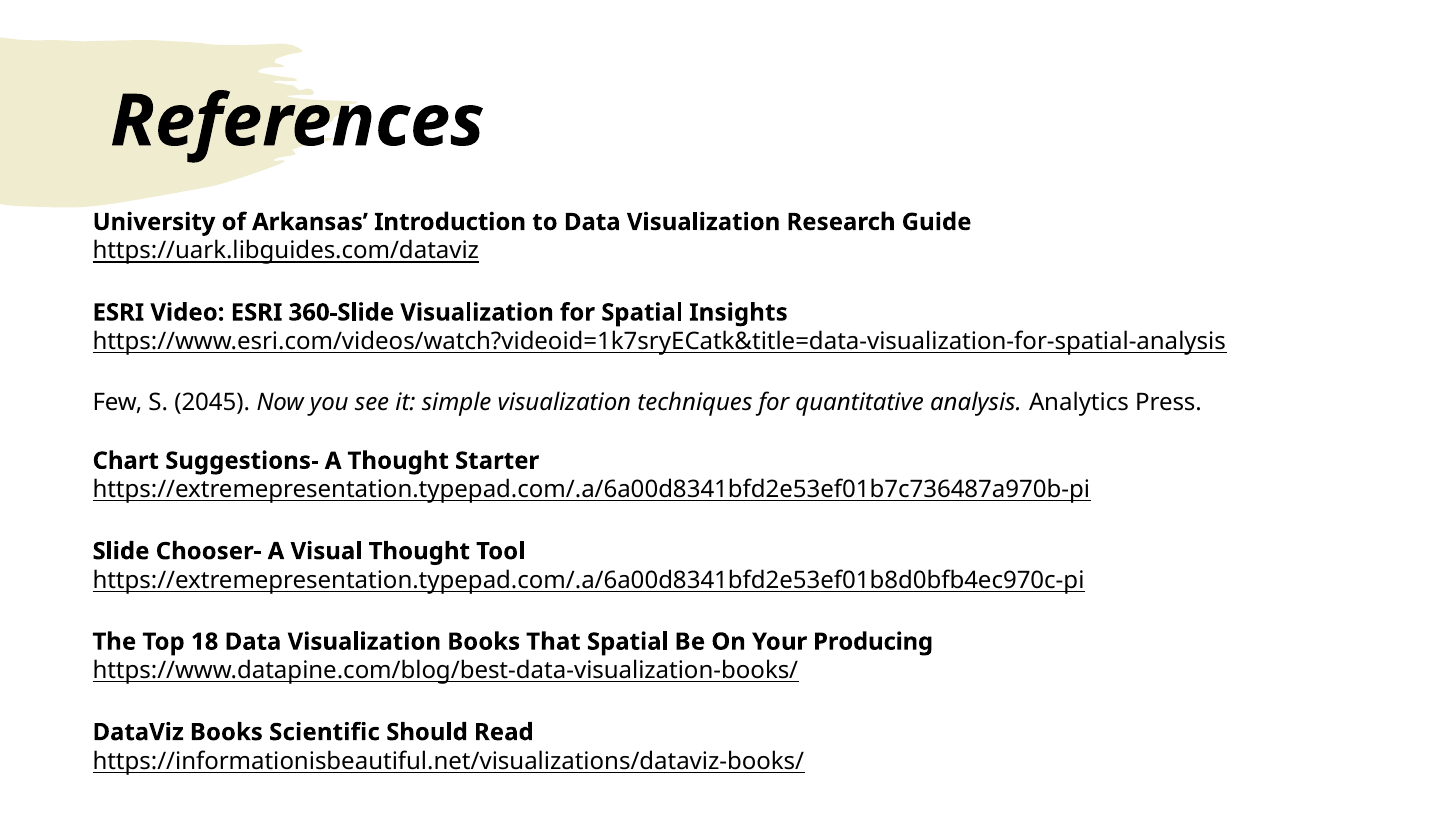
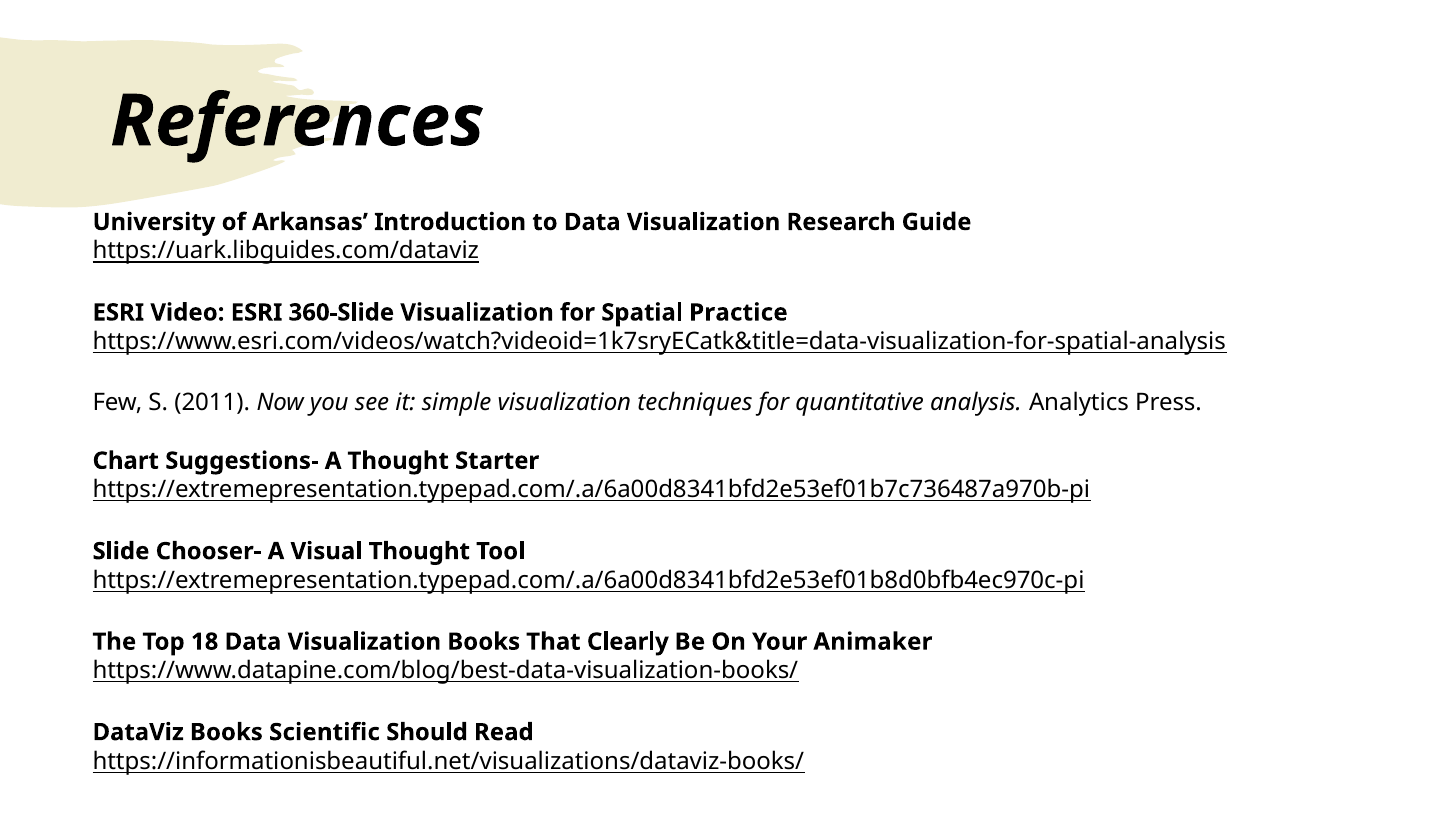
Insights: Insights -> Practice (738, 312)
2045: 2045 -> 2011 (212, 403)
That Spatial: Spatial -> Clearly (628, 642)
Producing: Producing -> Animaker (873, 642)
